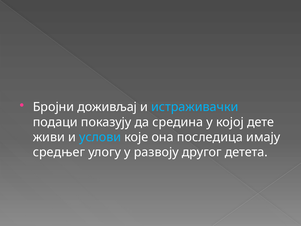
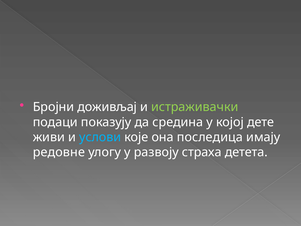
истраживачки colour: light blue -> light green (195, 107)
средњег: средњег -> редовне (59, 152)
другог: другог -> страха (202, 152)
